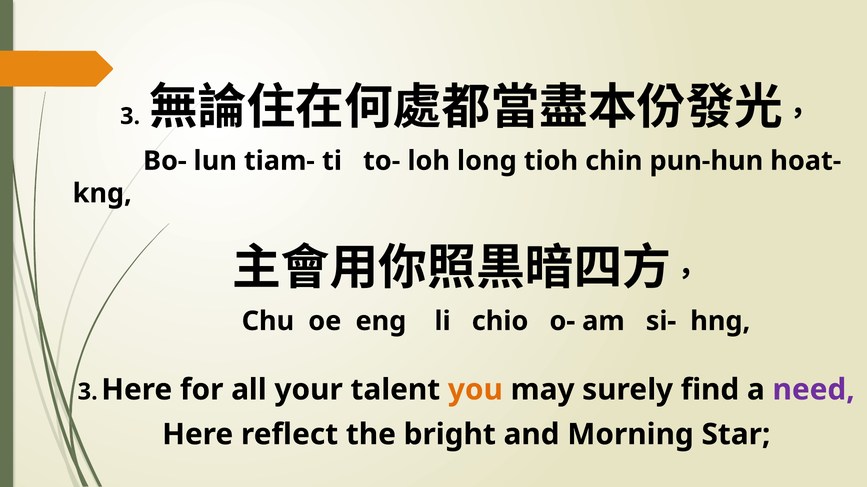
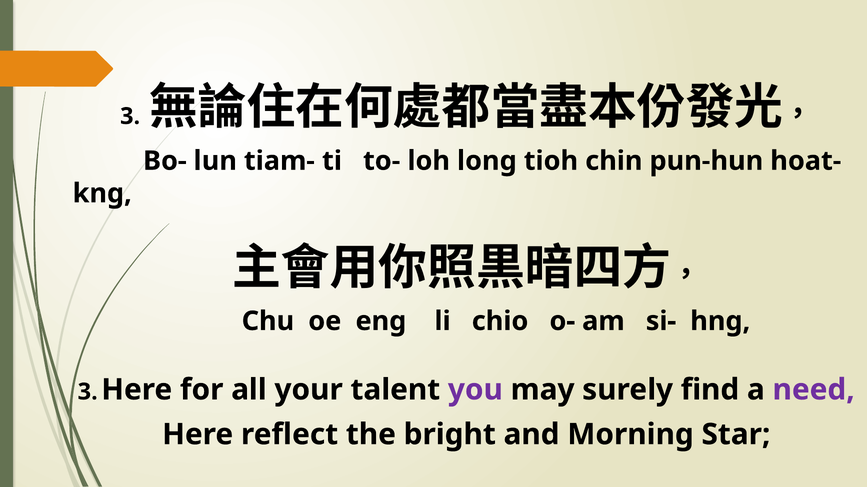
you colour: orange -> purple (475, 390)
